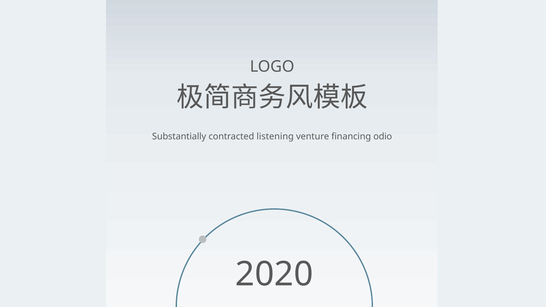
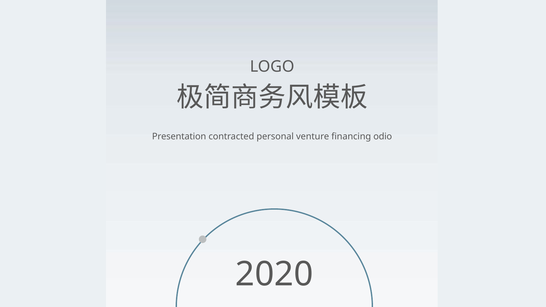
Substantially: Substantially -> Presentation (179, 137)
listening: listening -> personal (275, 137)
